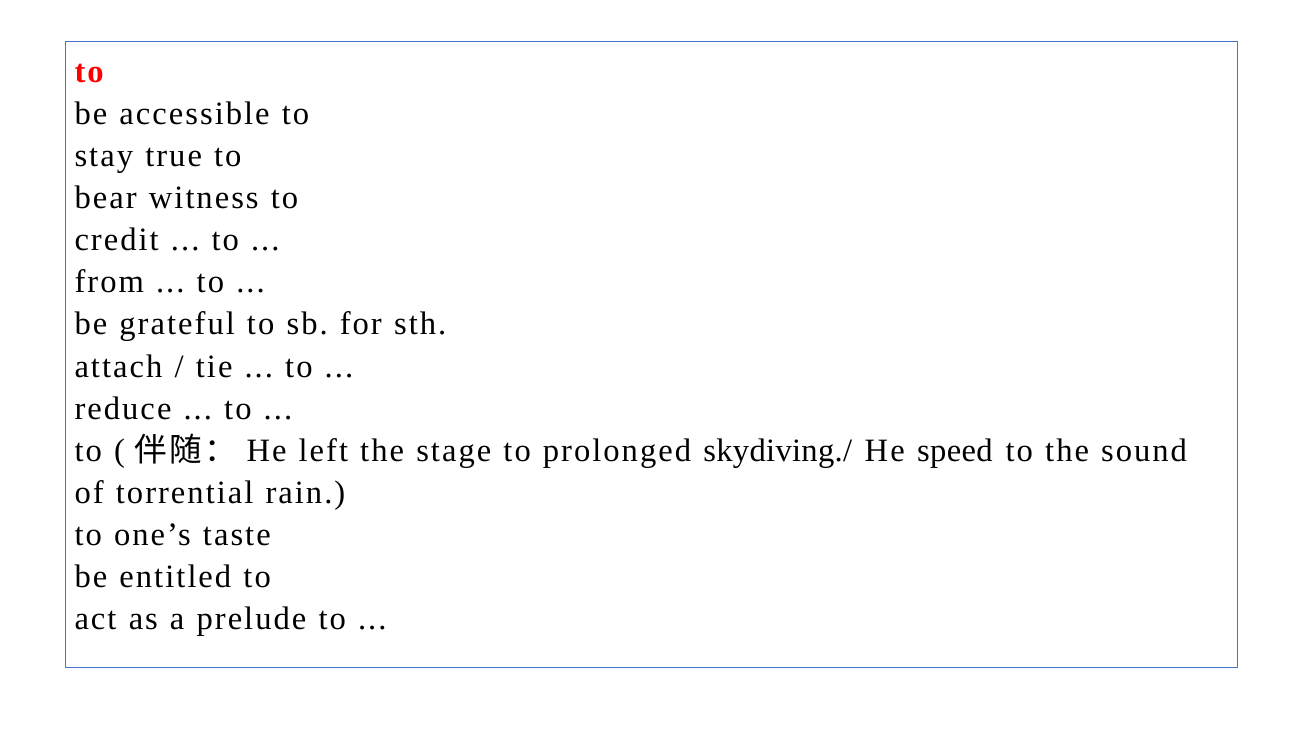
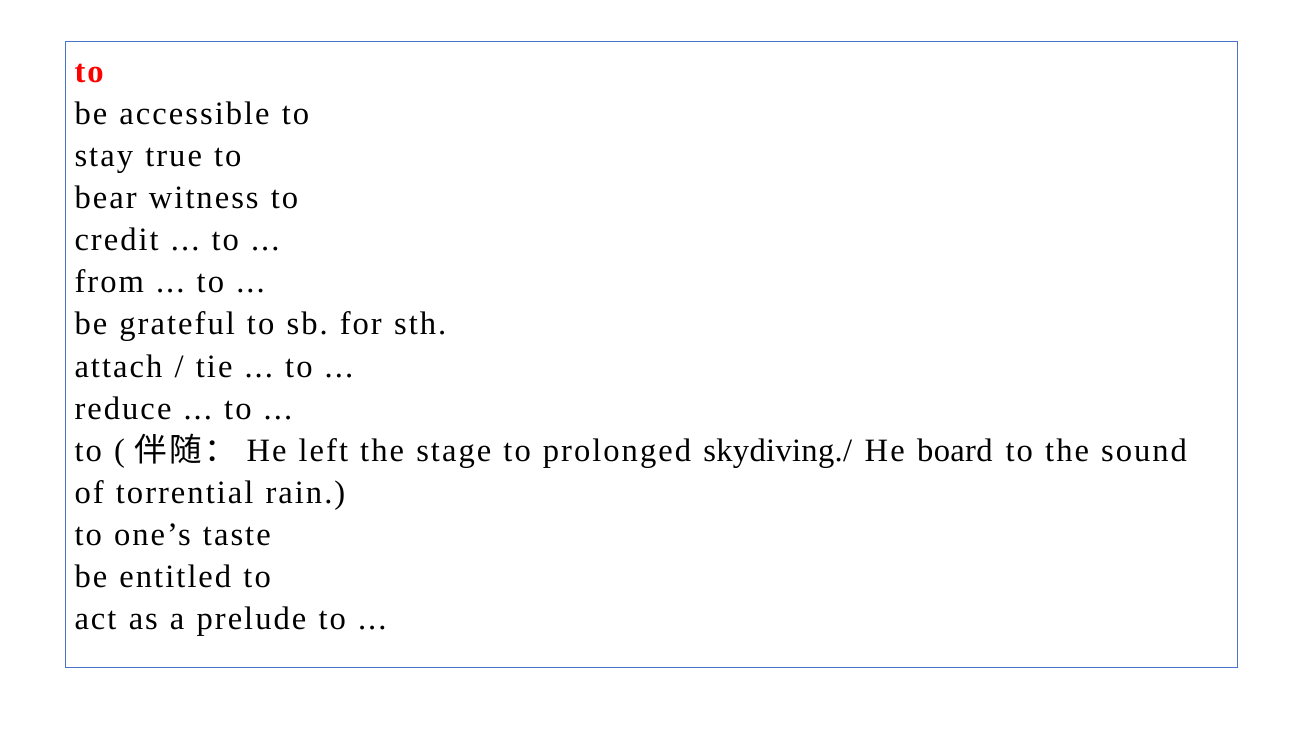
speed: speed -> board (955, 450)
